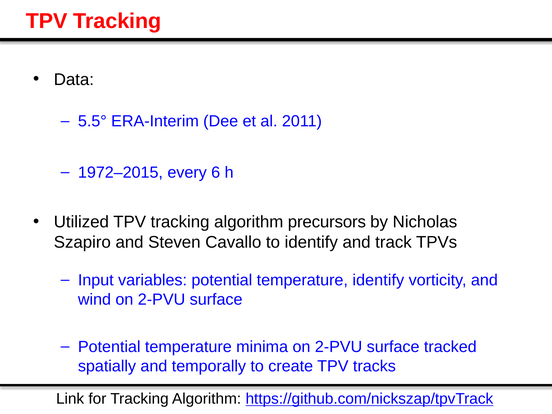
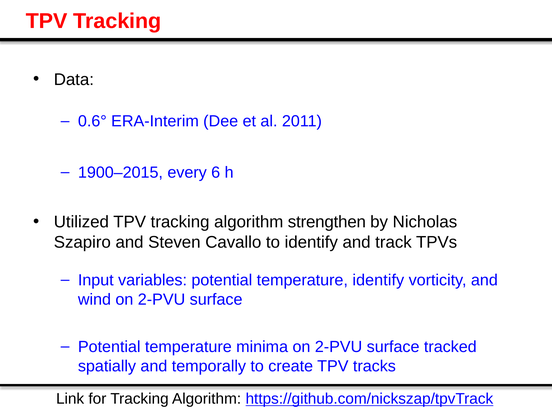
5.5°: 5.5° -> 0.6° (92, 121)
1972–2015: 1972–2015 -> 1900–2015 (120, 172)
precursors: precursors -> strengthen (327, 222)
